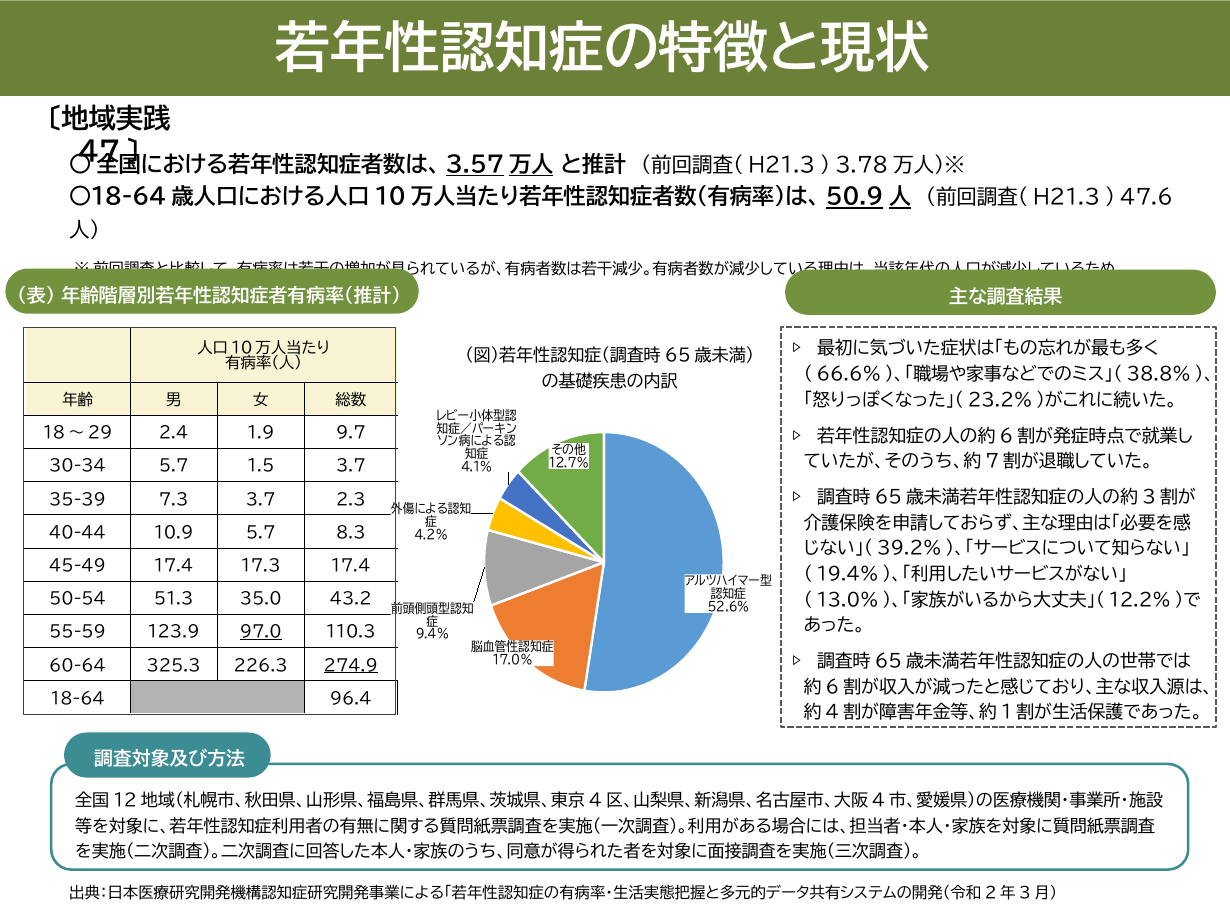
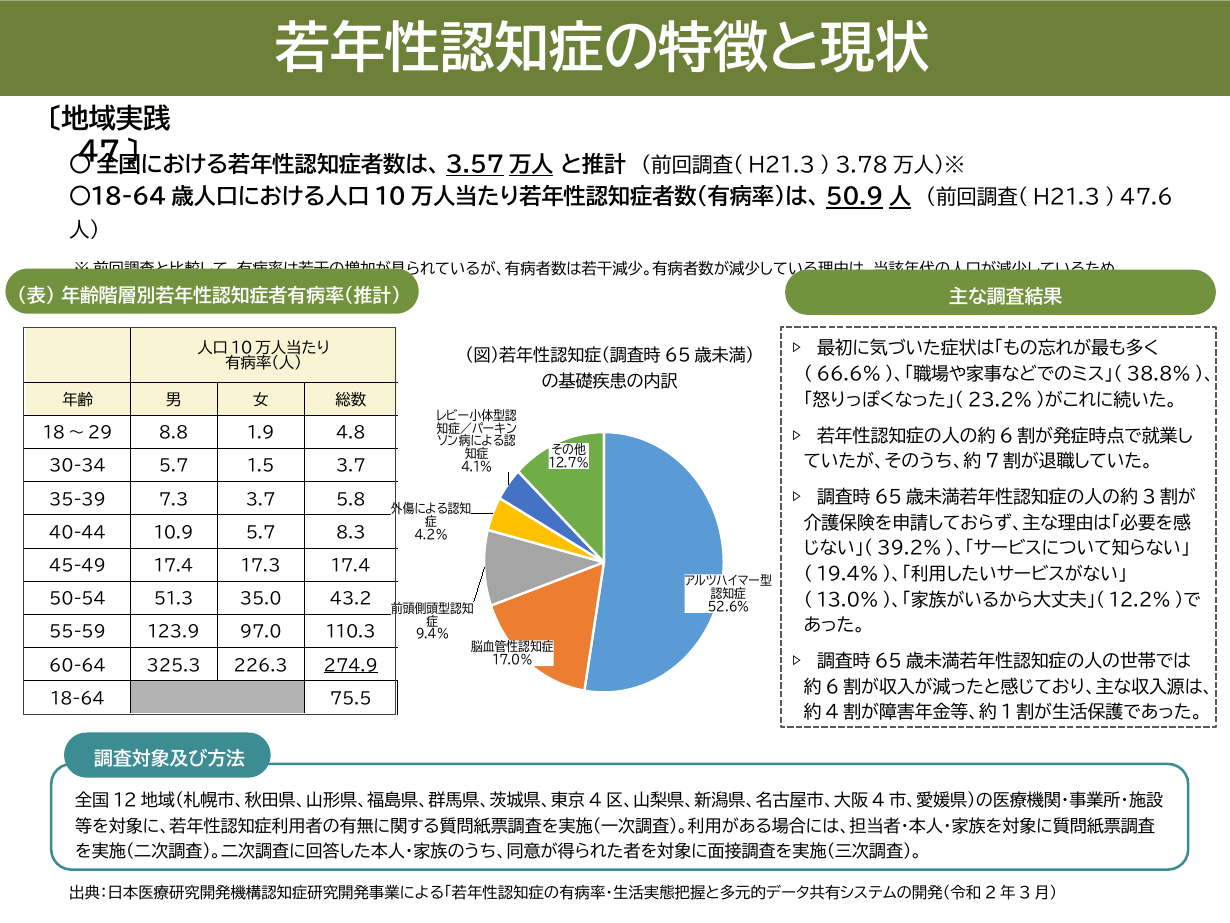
2.4: 2.4 -> 8.8 (174, 433)
9.7: 9.7 -> 4.8 (351, 433)
2.3: 2.3 -> 5.8 (351, 500)
97.0 underline: present -> none (261, 632)
96.4: 96.4 -> 75.5 (351, 699)
